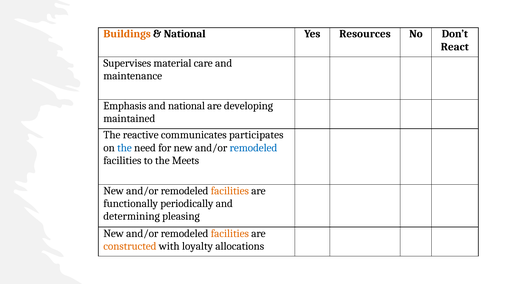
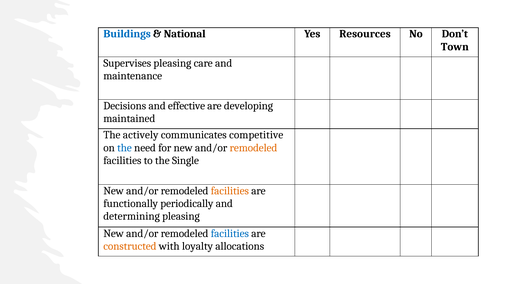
Buildings colour: orange -> blue (127, 34)
React: React -> Town (455, 47)
Supervises material: material -> pleasing (172, 63)
Emphasis: Emphasis -> Decisions (125, 106)
and national: national -> effective (187, 106)
reactive: reactive -> actively (141, 135)
participates: participates -> competitive (256, 135)
remodeled colour: blue -> orange (253, 148)
Meets: Meets -> Single (185, 161)
facilities colour: orange -> blue (230, 233)
